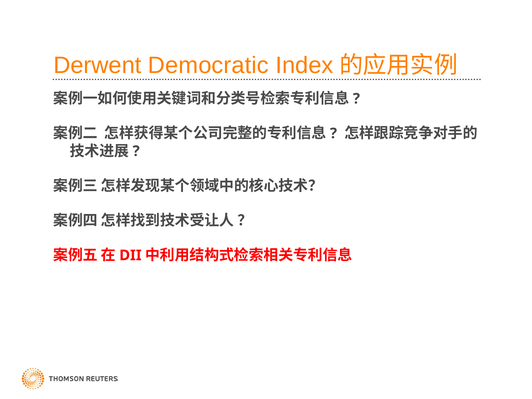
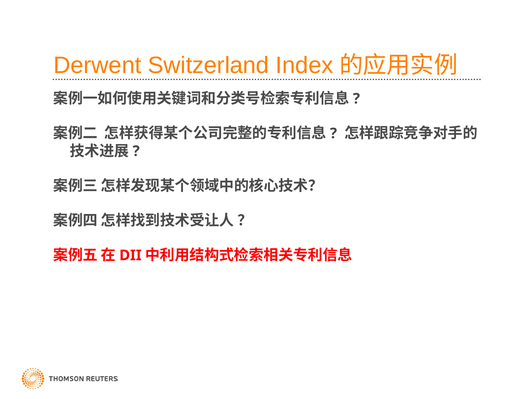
Democratic: Democratic -> Switzerland (209, 65)
